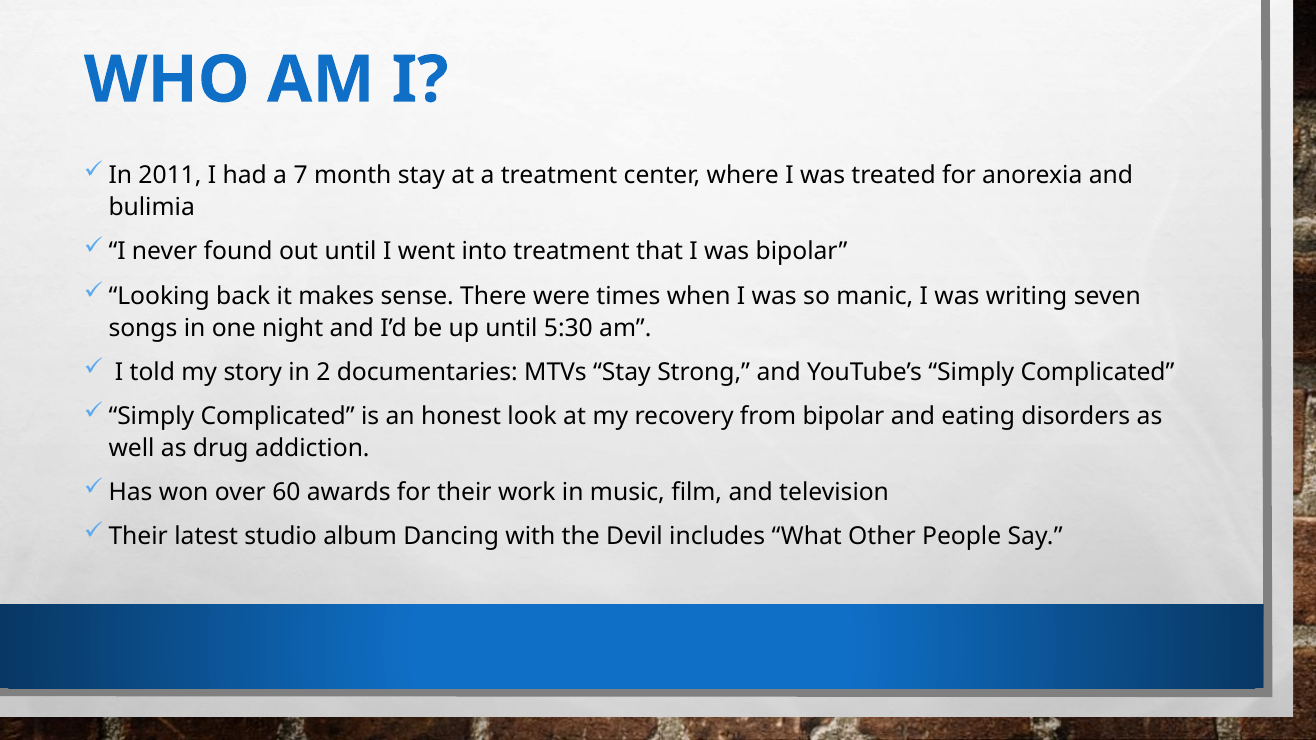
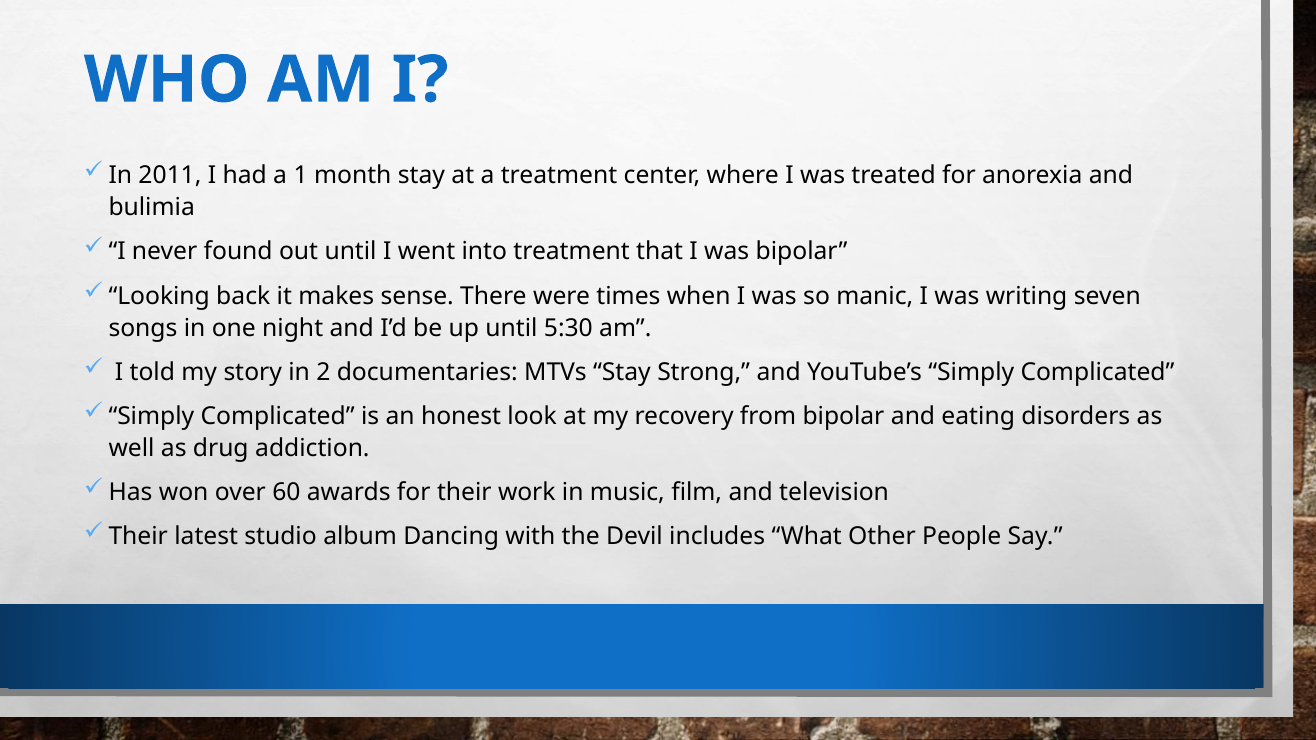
7: 7 -> 1 (301, 176)
